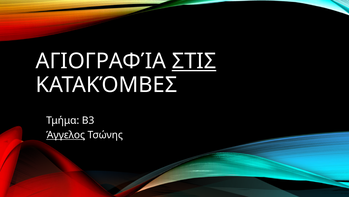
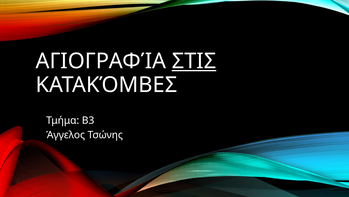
Άγγελος underline: present -> none (66, 135)
